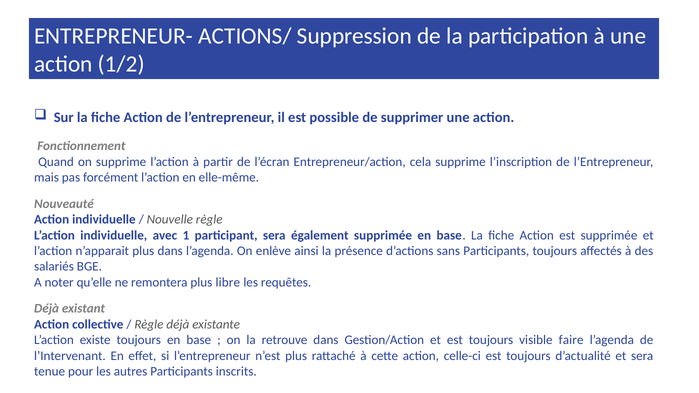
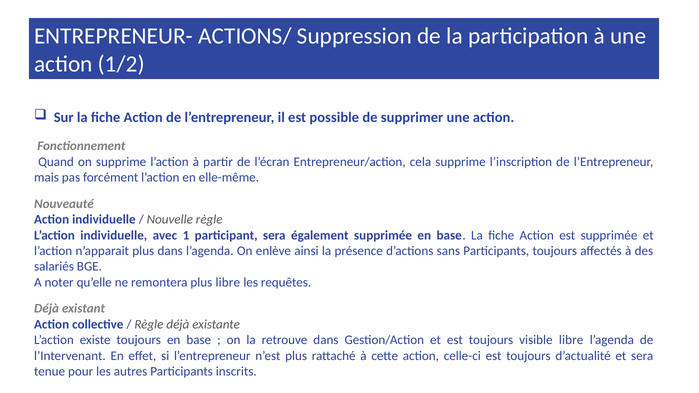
visible faire: faire -> libre (571, 340)
